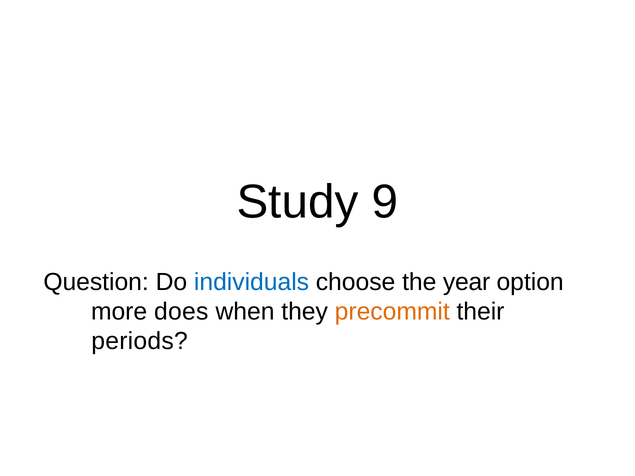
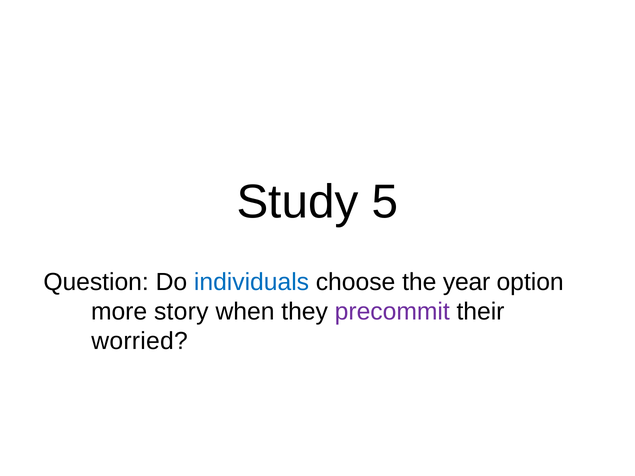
9: 9 -> 5 (385, 202)
does: does -> story (181, 312)
precommit colour: orange -> purple (392, 312)
periods: periods -> worried (140, 341)
